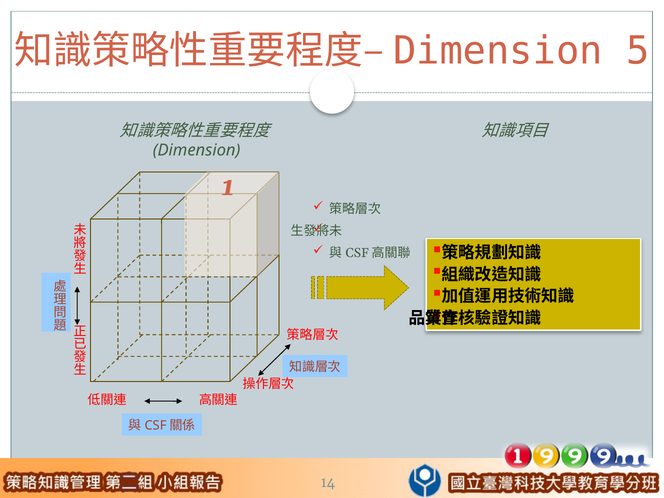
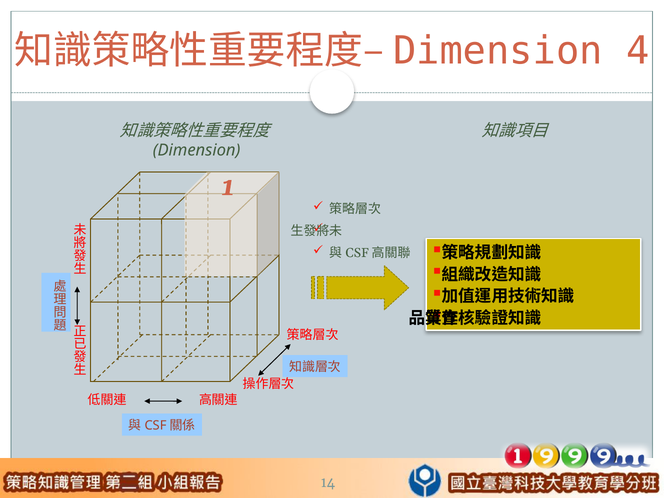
5: 5 -> 4 (638, 51)
